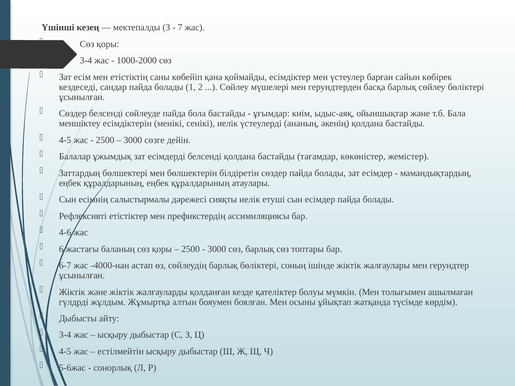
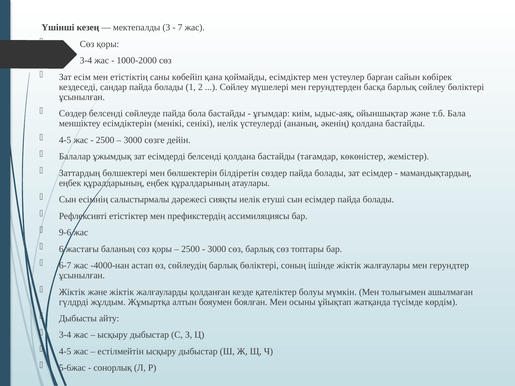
4-6: 4-6 -> 9-6 (65, 233)
